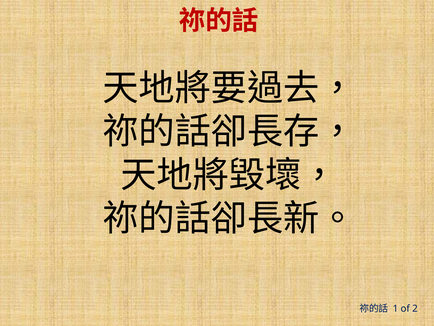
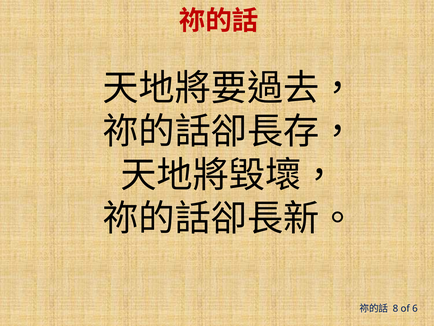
1: 1 -> 8 (395, 308)
2: 2 -> 6 (415, 308)
